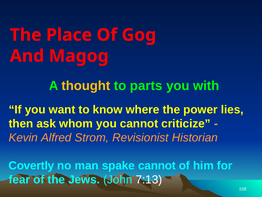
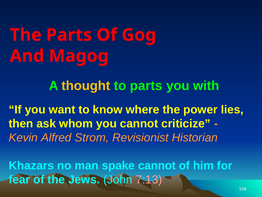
The Place: Place -> Parts (69, 35)
Covertly: Covertly -> Khazars (31, 165)
7:13 colour: white -> pink (149, 179)
